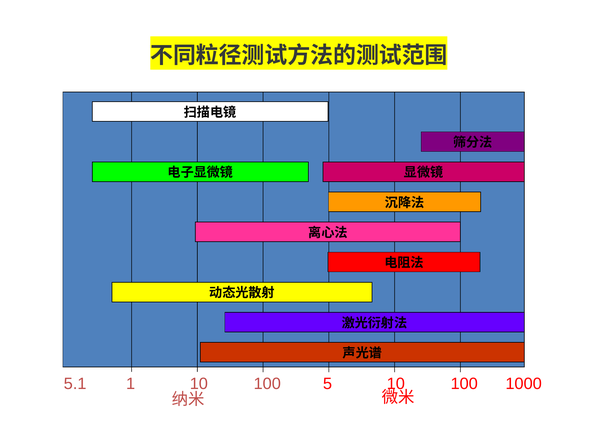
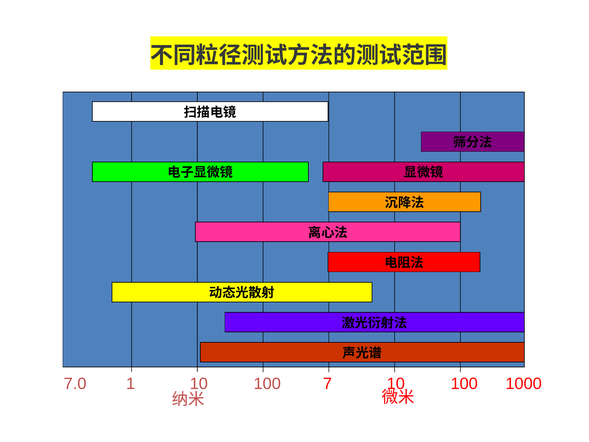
5.1: 5.1 -> 7.0 (75, 384)
5: 5 -> 7 (328, 384)
